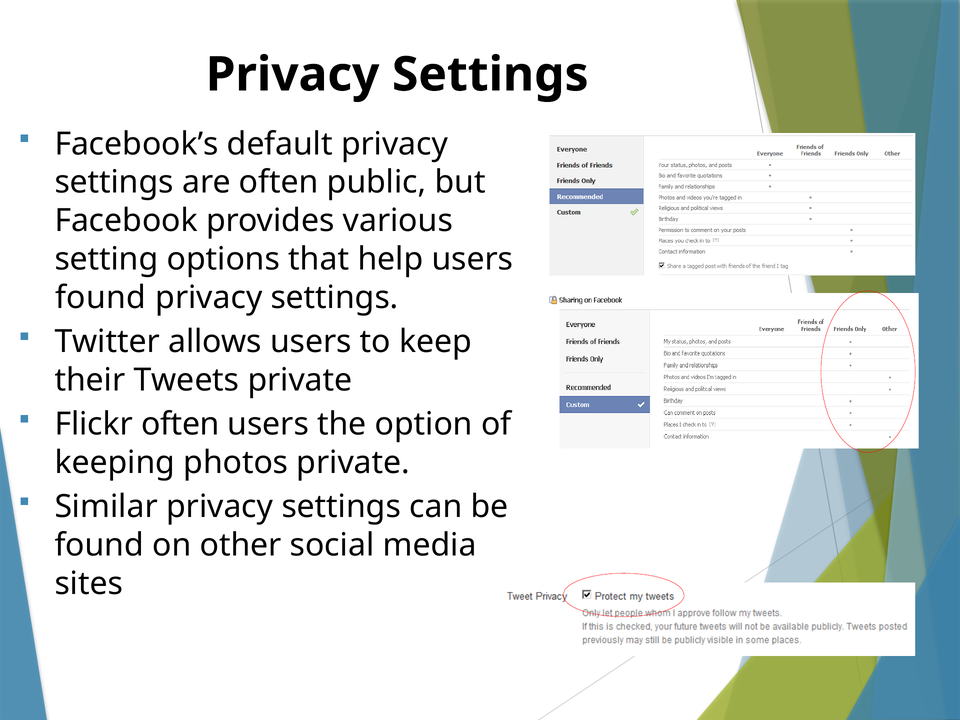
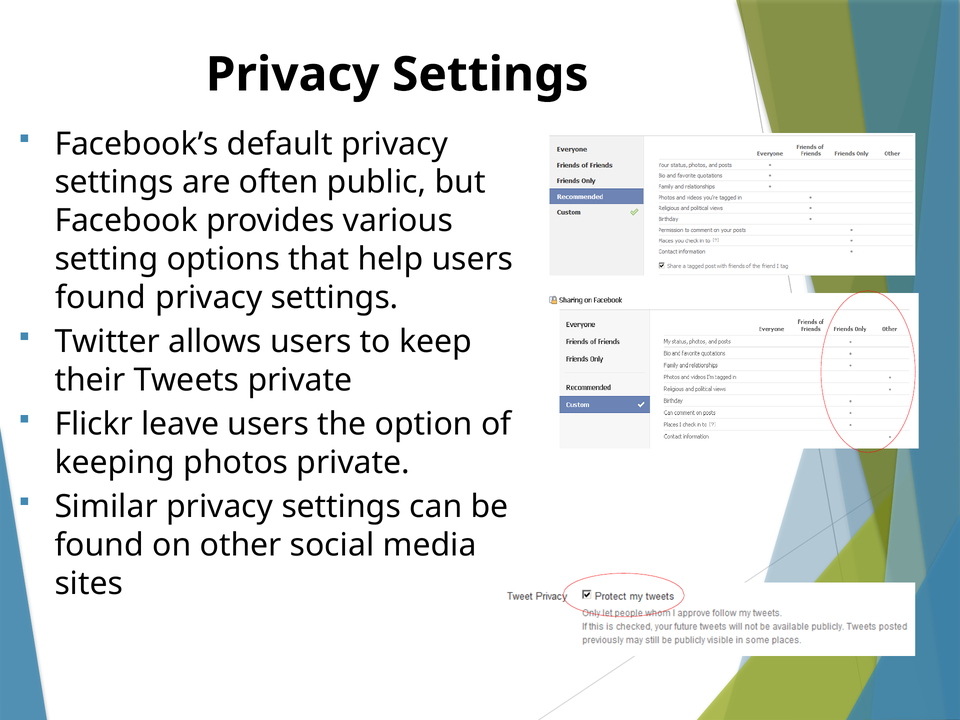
Flickr often: often -> leave (180, 424)
